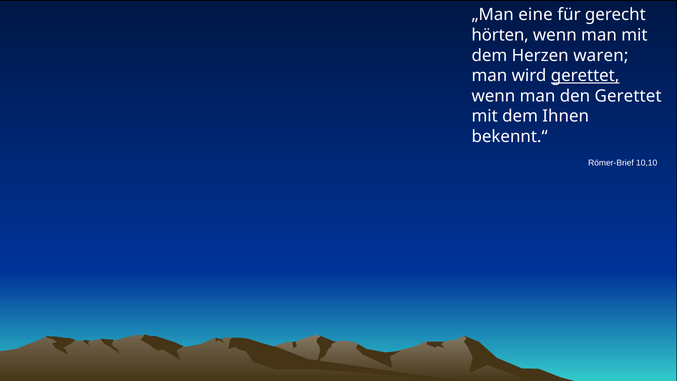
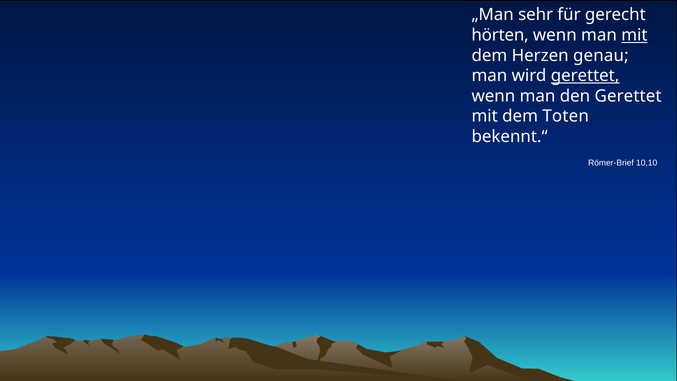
eine: eine -> sehr (536, 15)
mit underline: none -> present (634, 35)
waren: waren -> genau (601, 55)
Ihnen: Ihnen -> Toten (566, 116)
